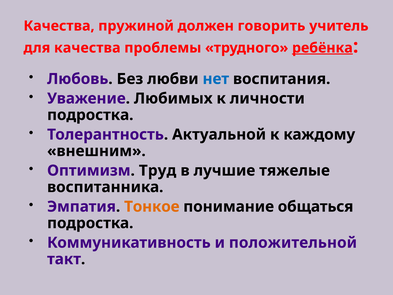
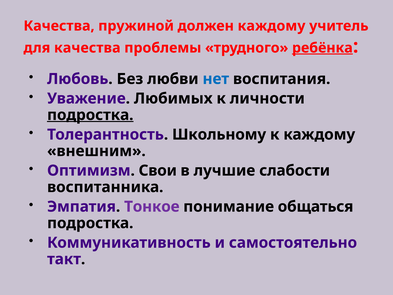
должен говорить: говорить -> каждому (272, 26)
подростка underline: none -> present (90, 115)
Актуальной: Актуальной -> Школьному (219, 134)
Труд: Труд -> Свои (158, 170)
тяжелые: тяжелые -> слабости (295, 170)
Тонкое colour: orange -> purple (152, 206)
положительной: положительной -> самостоятельно (293, 242)
